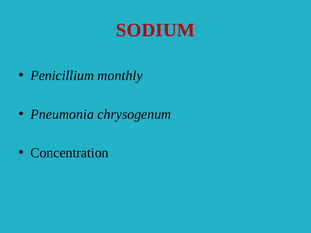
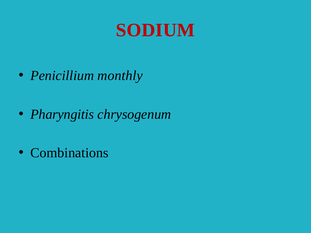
Pneumonia: Pneumonia -> Pharyngitis (62, 114)
Concentration: Concentration -> Combinations (69, 153)
